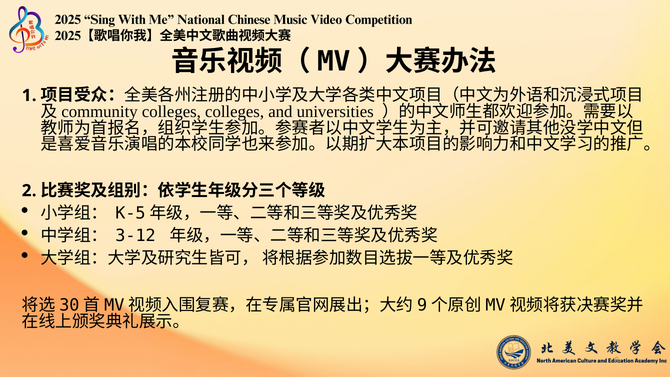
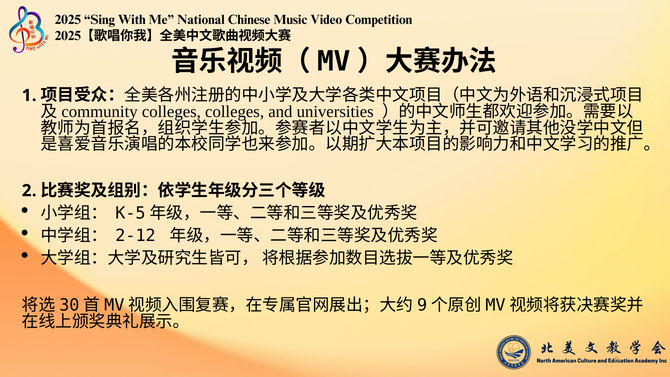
3-12: 3-12 -> 2-12 (136, 236)
